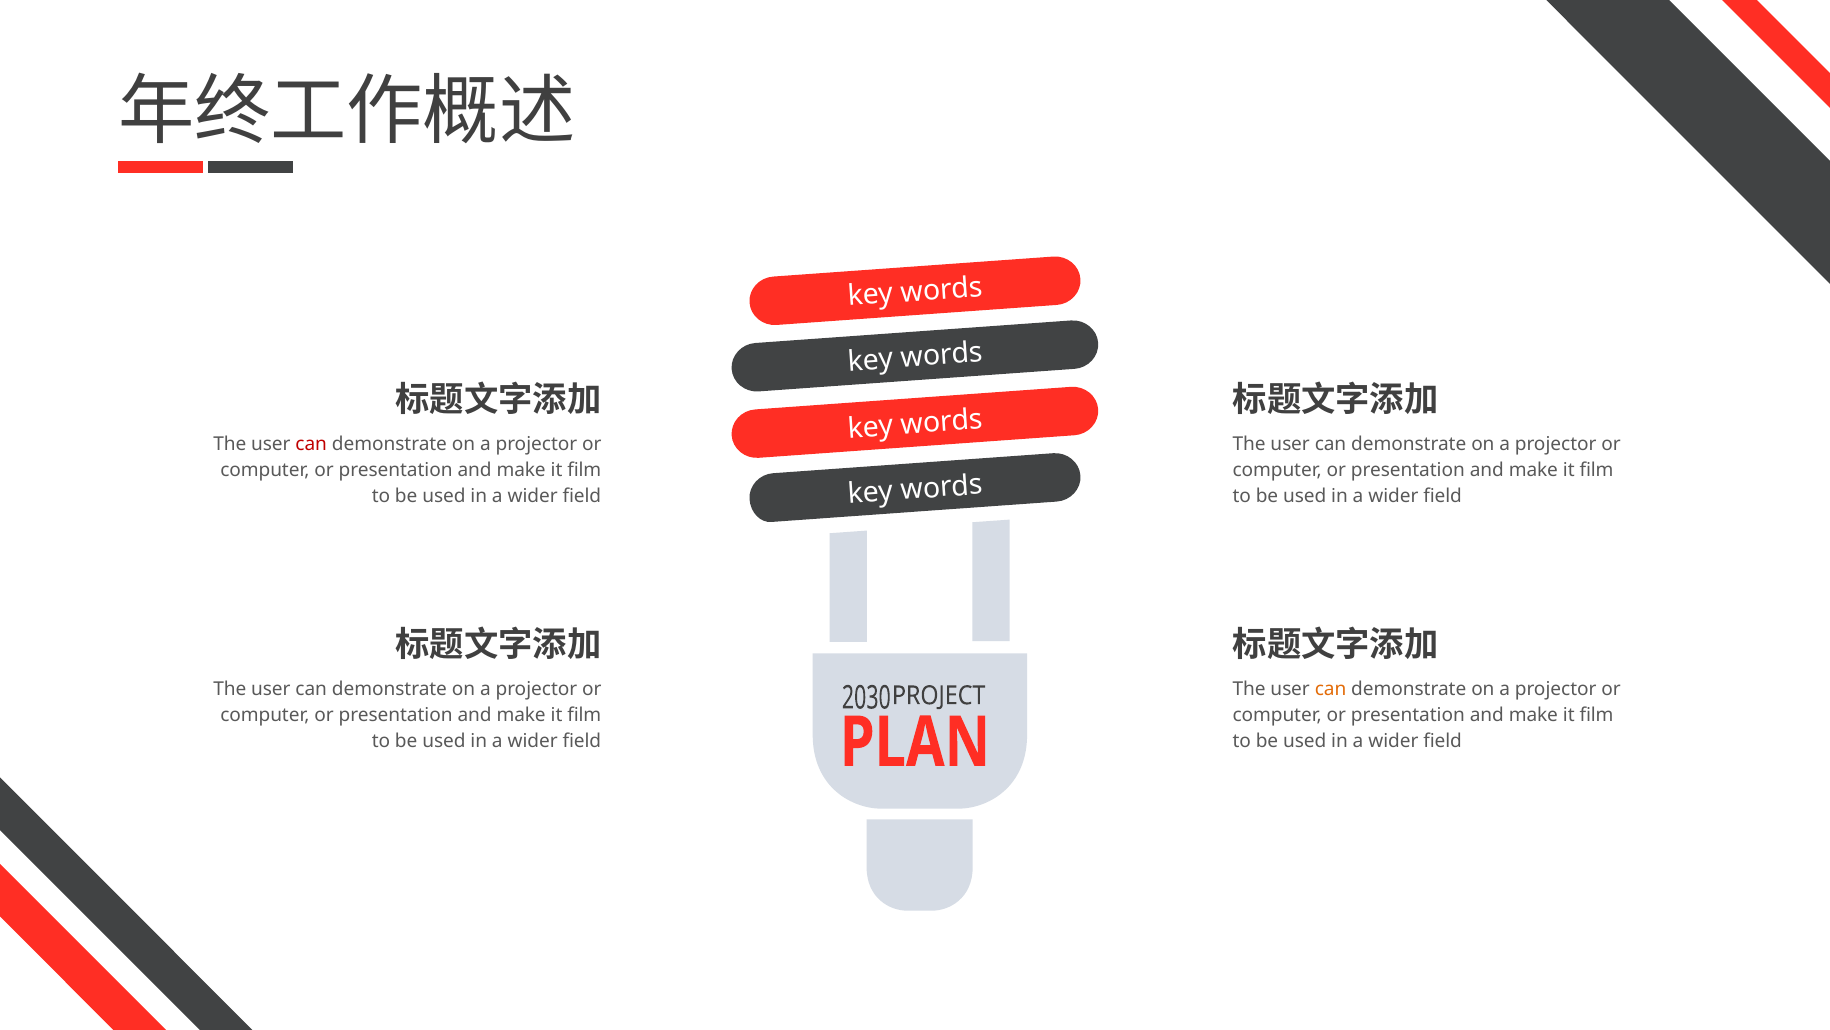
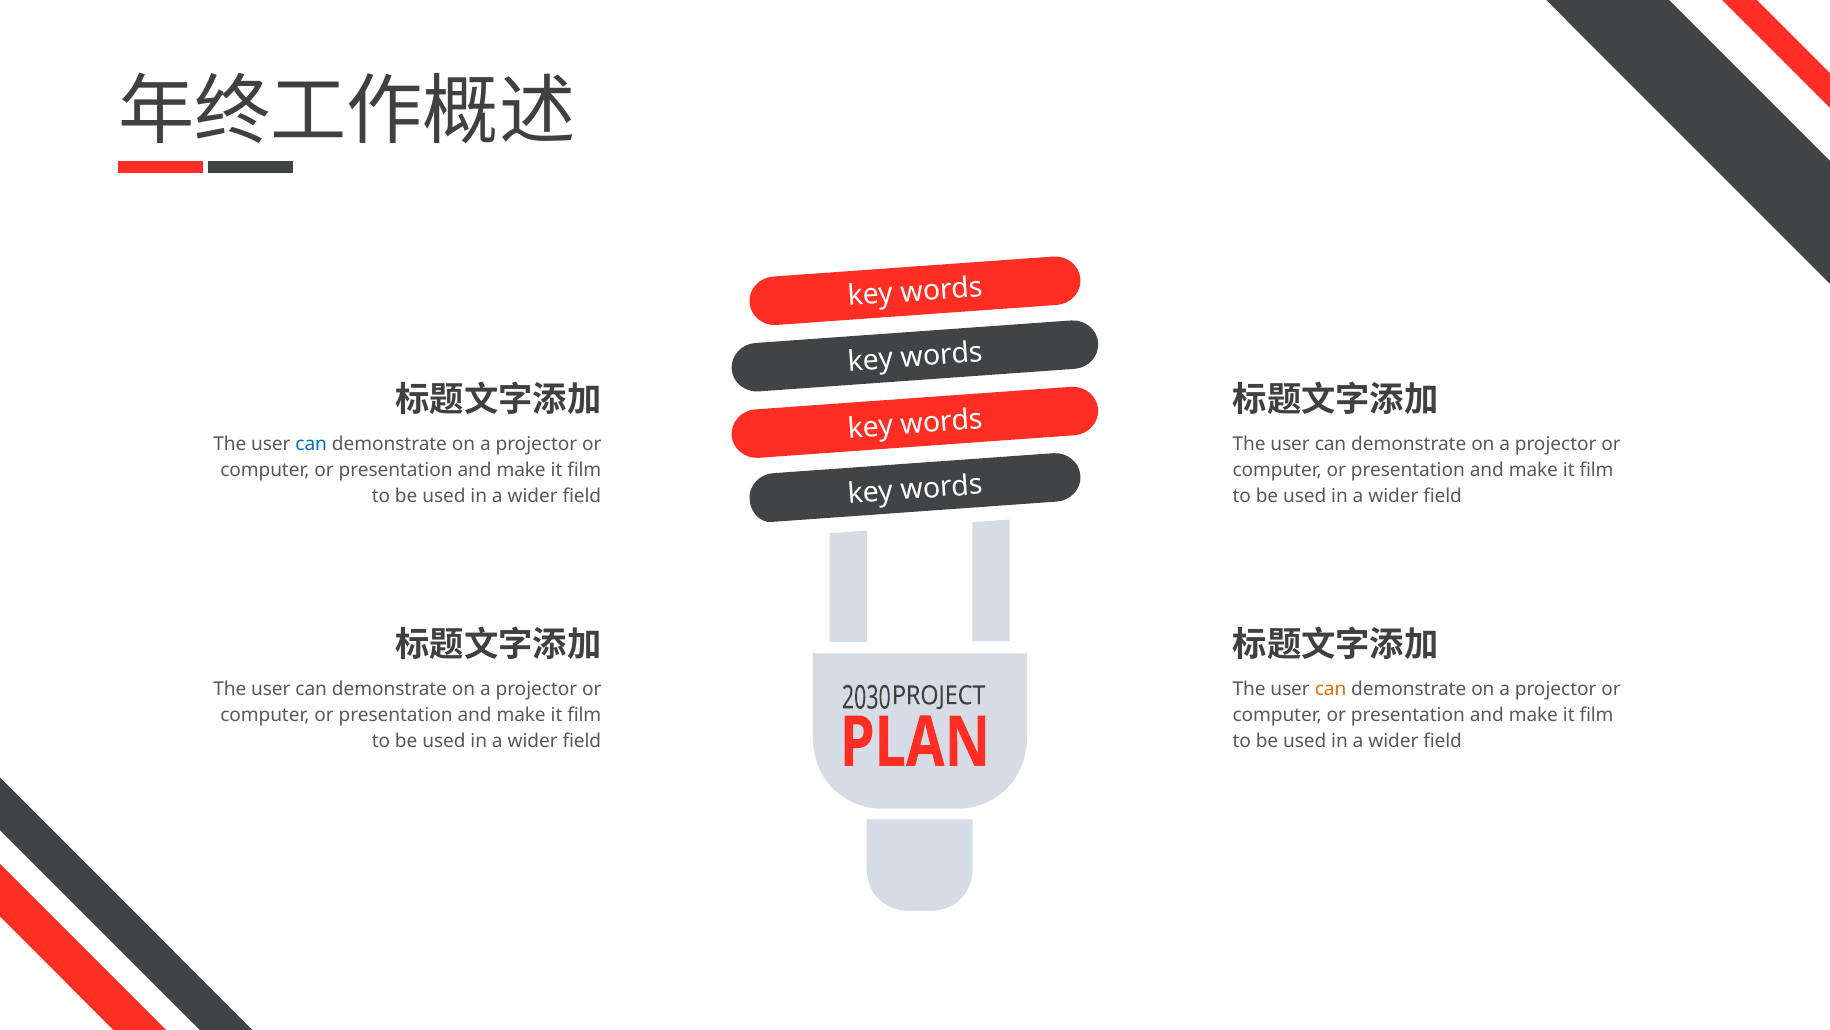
can colour: red -> blue (311, 444)
